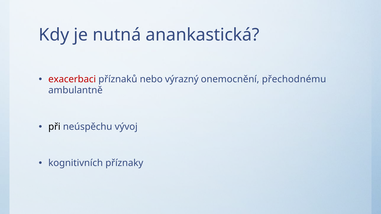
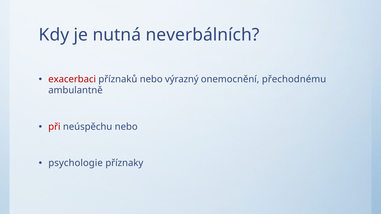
anankastická: anankastická -> neverbálních (203, 35)
při colour: black -> red (54, 127)
neúspěchu vývoj: vývoj -> nebo (126, 127)
kognitivních: kognitivních -> psychologie (76, 163)
